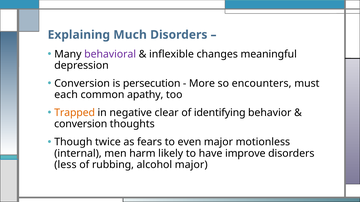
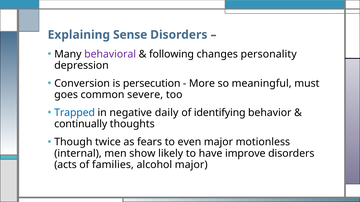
Much: Much -> Sense (130, 35)
inflexible: inflexible -> following (172, 54)
meaningful: meaningful -> personality (269, 54)
encounters: encounters -> meaningful (262, 84)
each: each -> goes (66, 95)
apathy: apathy -> severe (145, 95)
Trapped colour: orange -> blue (75, 113)
clear: clear -> daily (167, 113)
conversion: conversion -> continually (81, 124)
harm: harm -> show (142, 154)
less: less -> acts (66, 165)
rubbing: rubbing -> families (113, 165)
